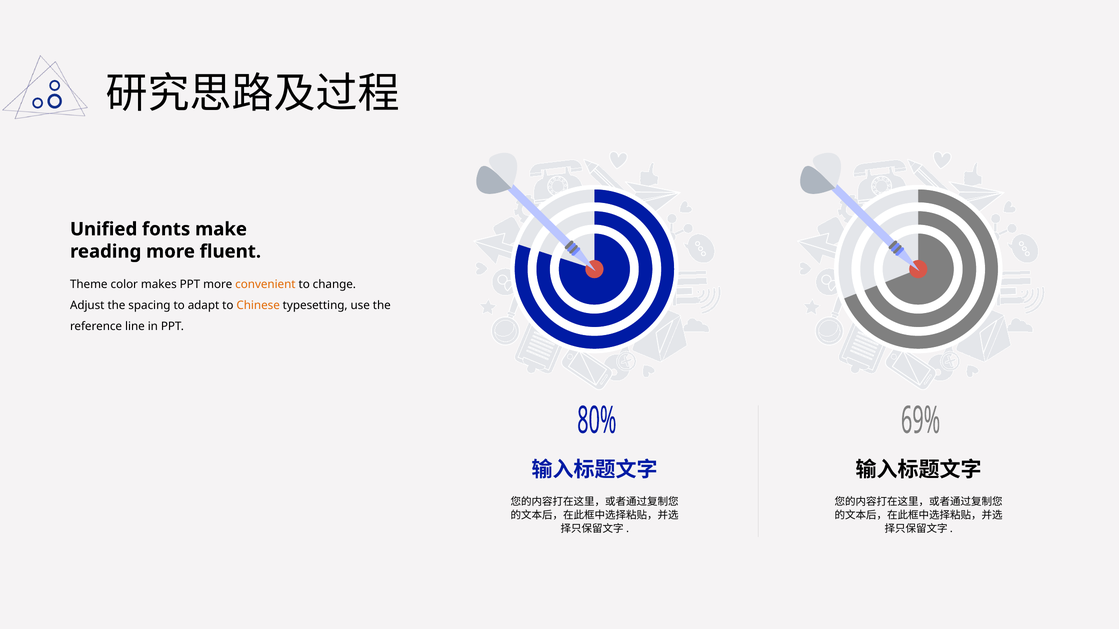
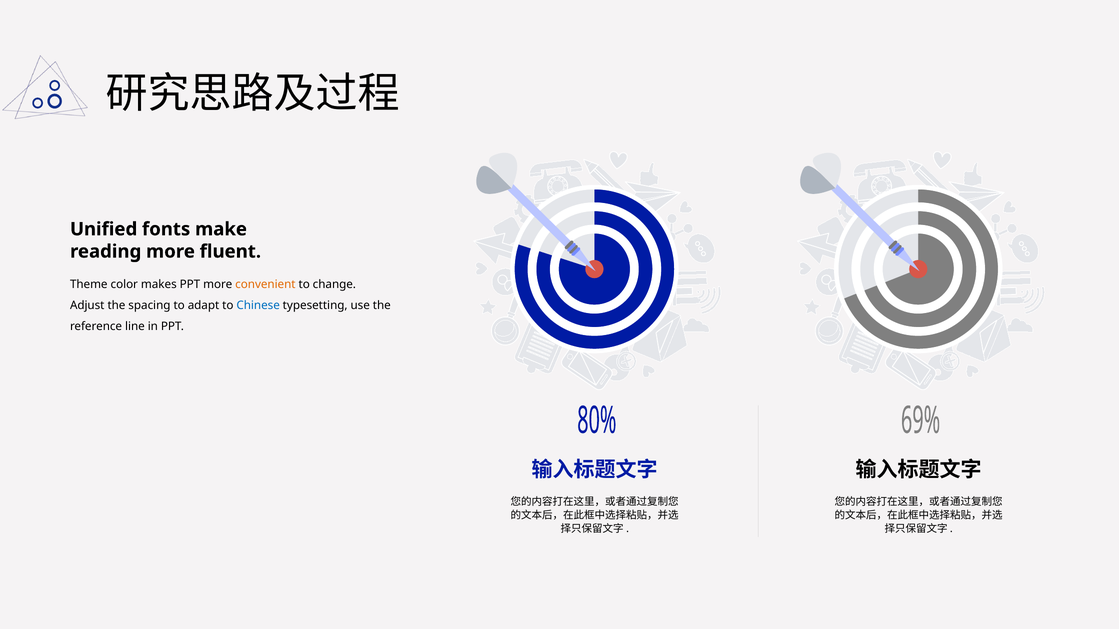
Chinese colour: orange -> blue (258, 306)
